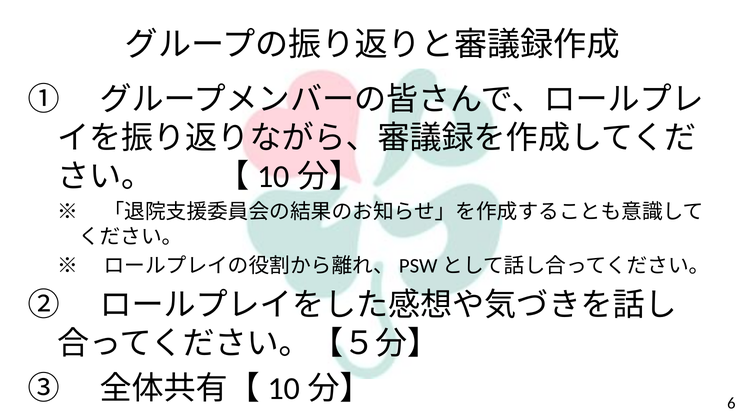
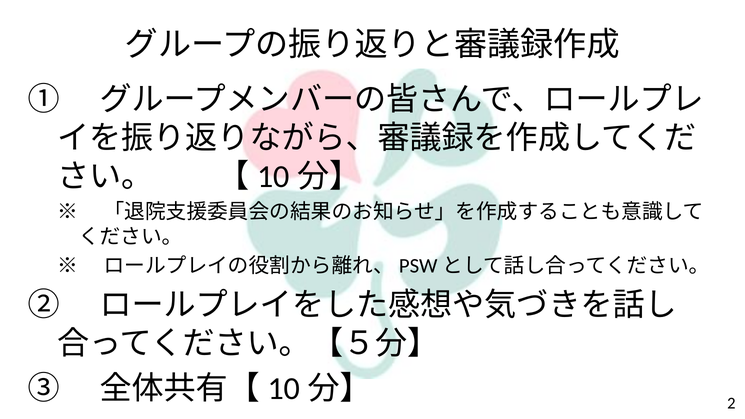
6: 6 -> 2 (731, 403)
